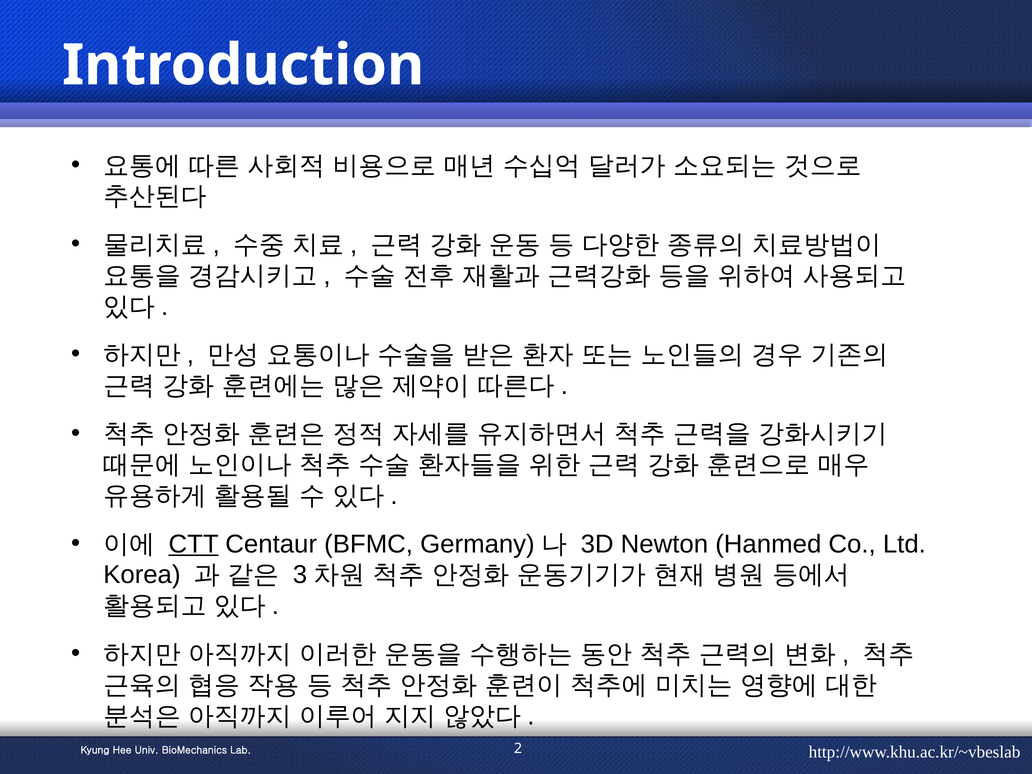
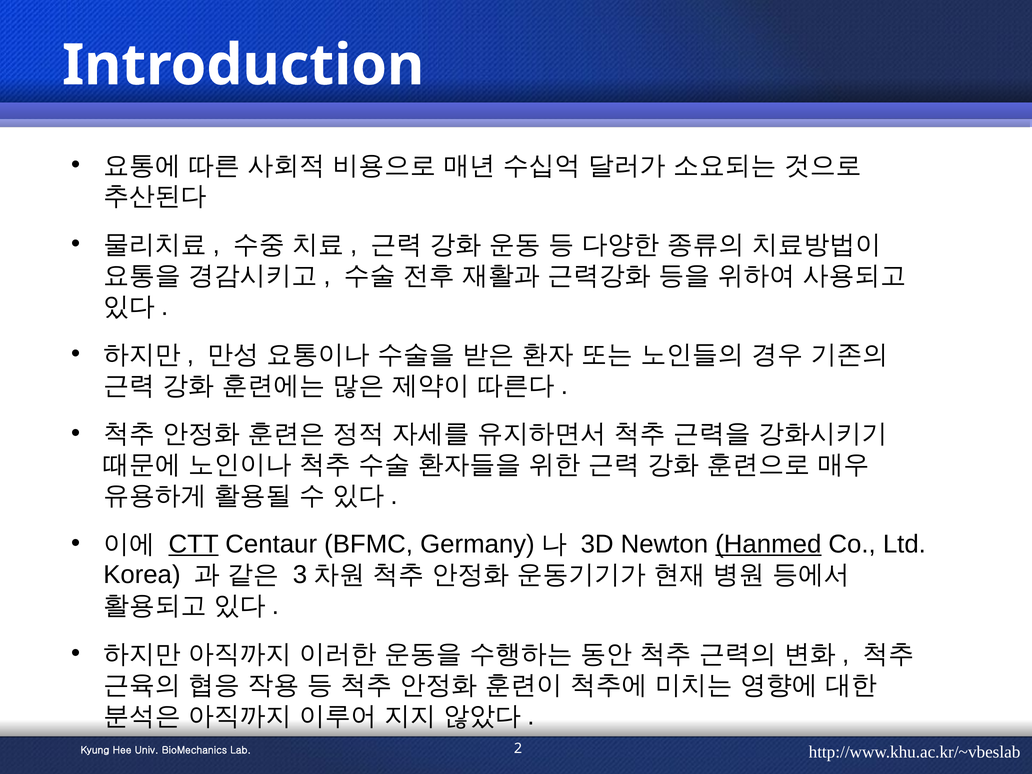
Hanmed underline: none -> present (768, 544)
